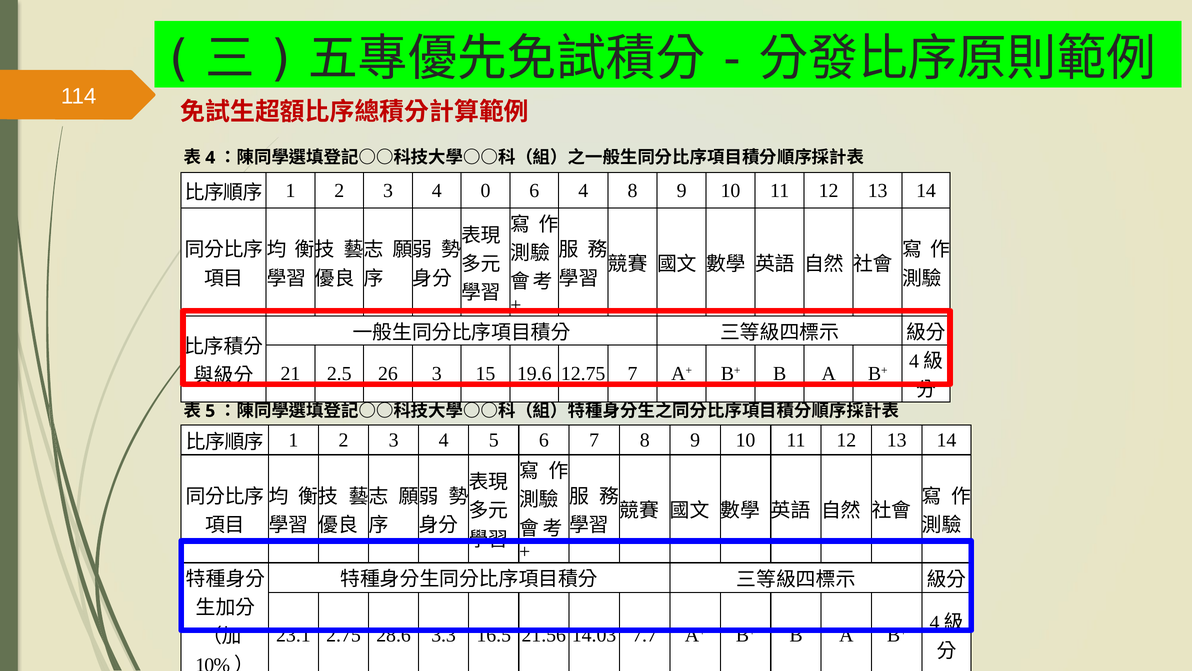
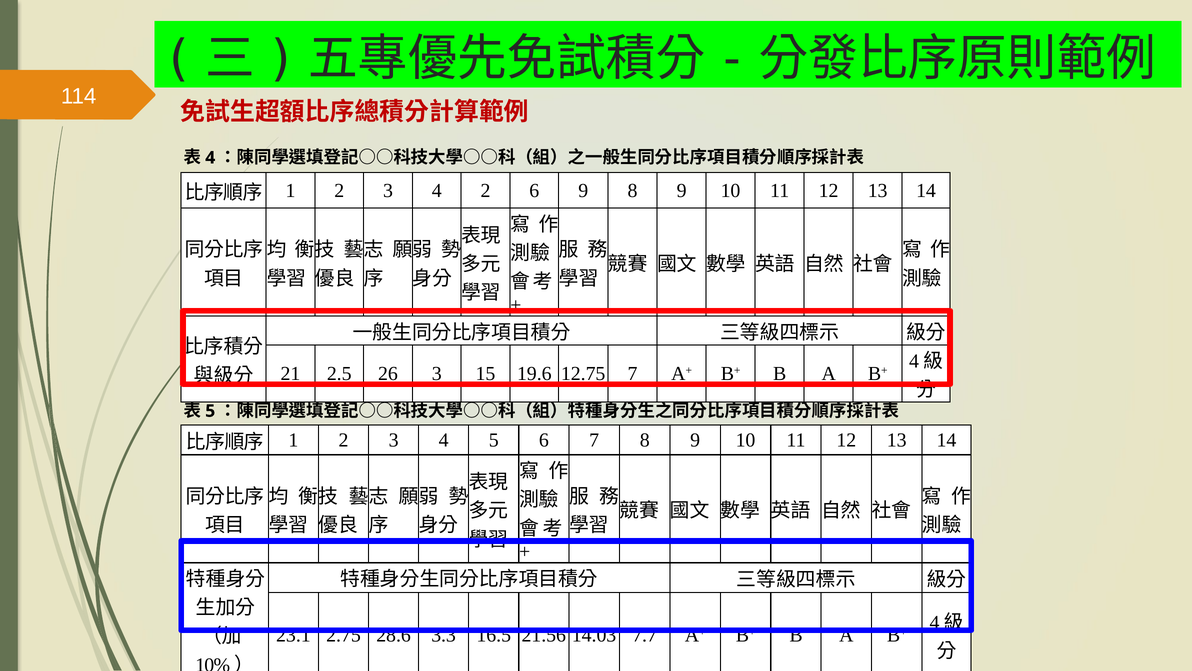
4 0: 0 -> 2 (486, 190)
6 4: 4 -> 9 (583, 190)
